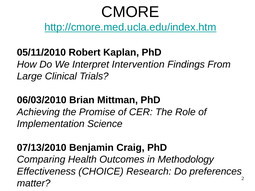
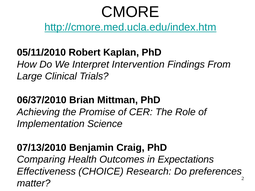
06/03/2010: 06/03/2010 -> 06/37/2010 (42, 100)
Methodology: Methodology -> Expectations (186, 160)
